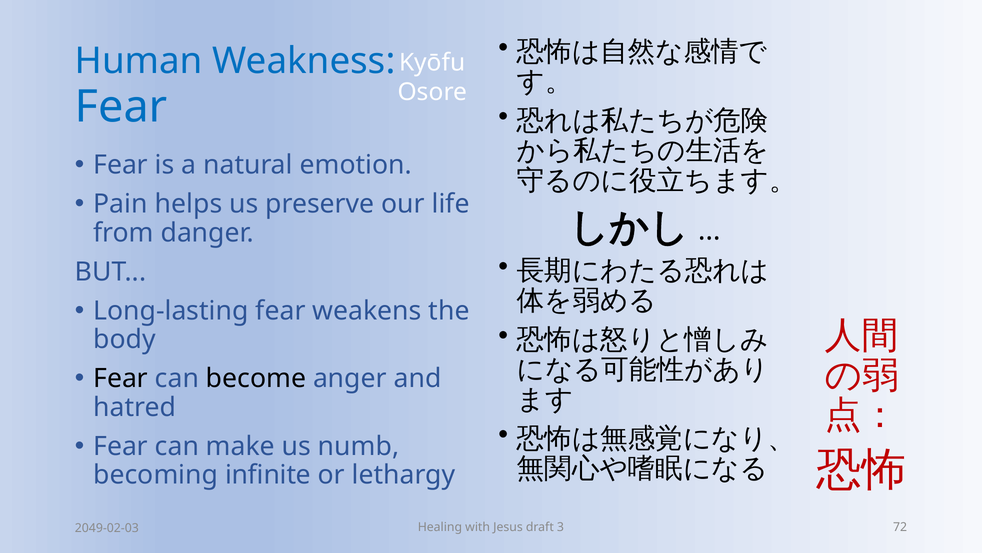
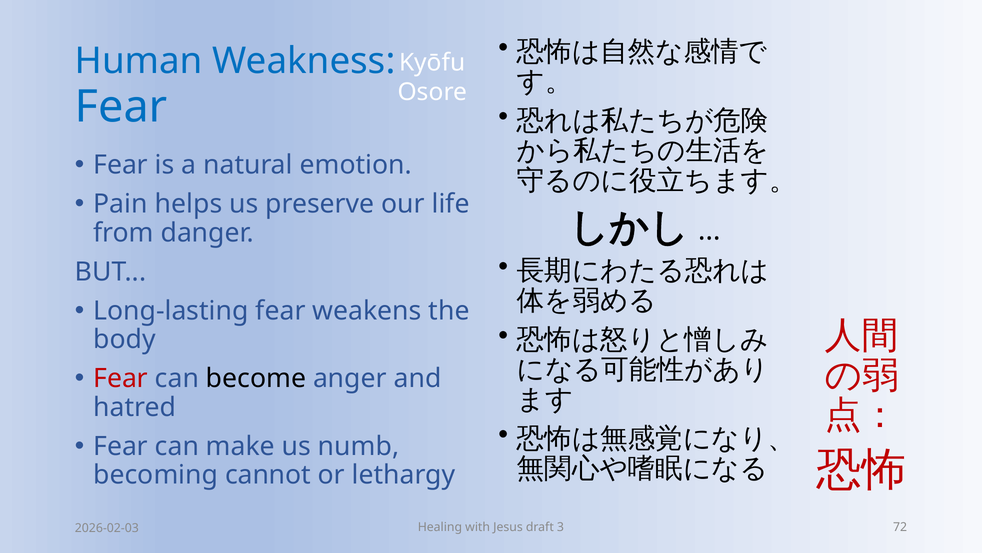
Fear colour: black -> red (121, 378)
infinite: infinite -> cannot (268, 474)
2049-02-03: 2049-02-03 -> 2026-02-03 (107, 528)
